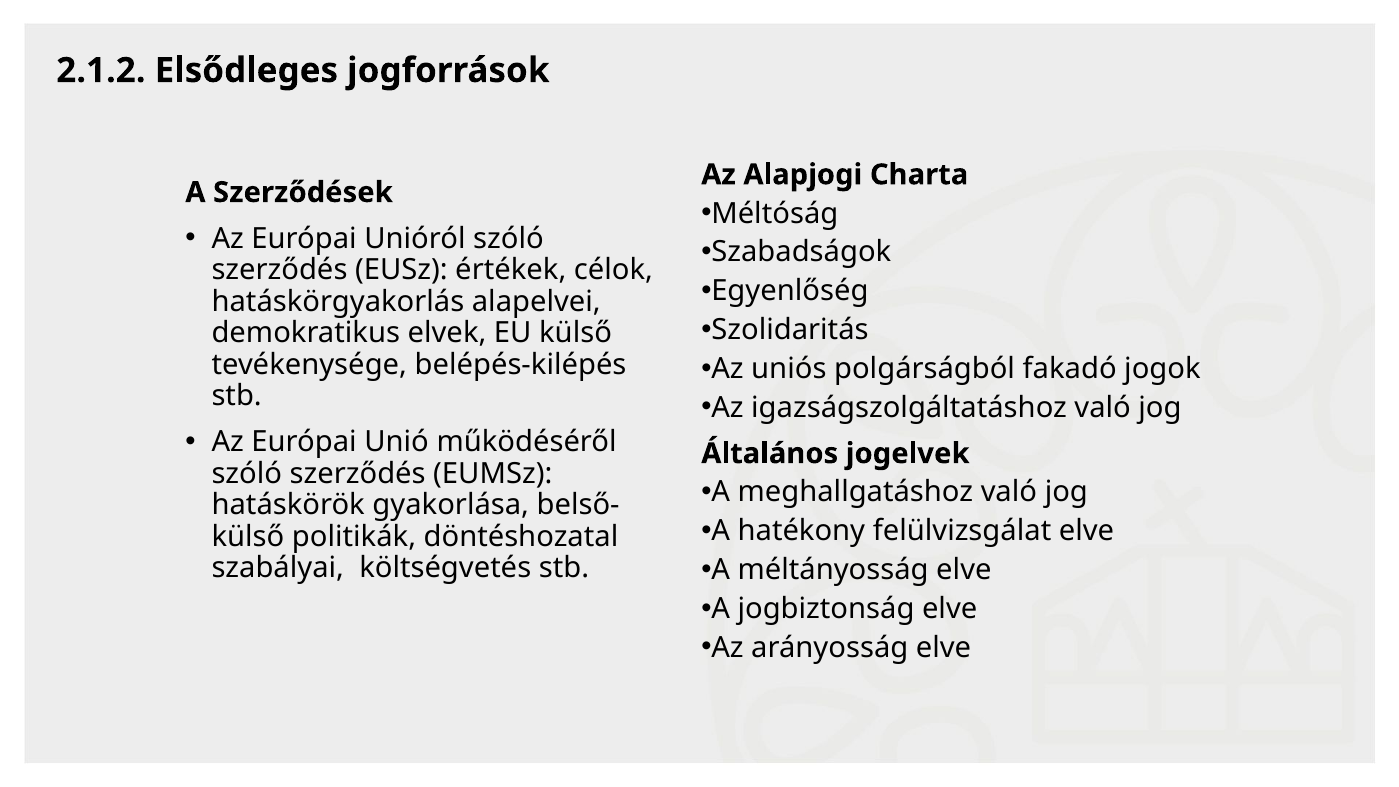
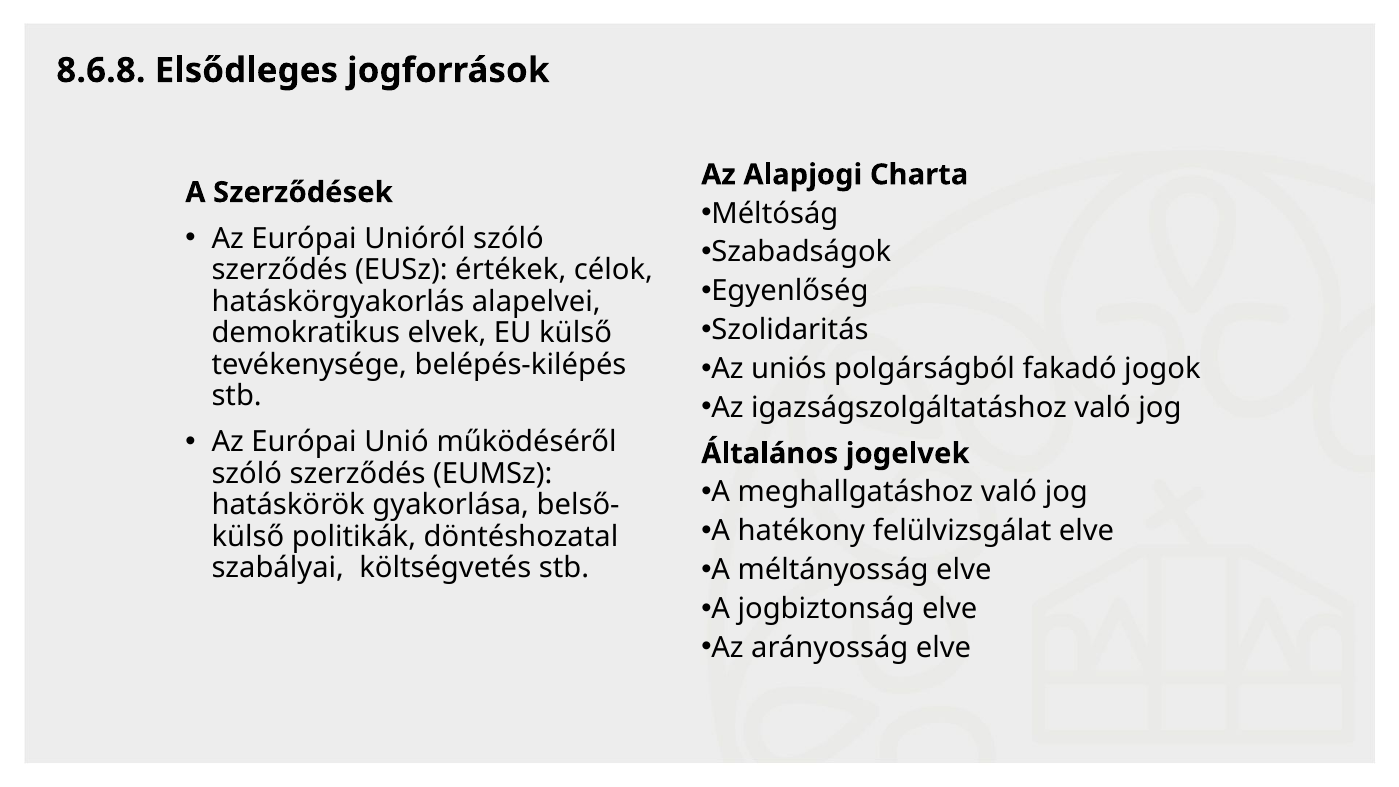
2.1.2: 2.1.2 -> 8.6.8 (101, 70)
